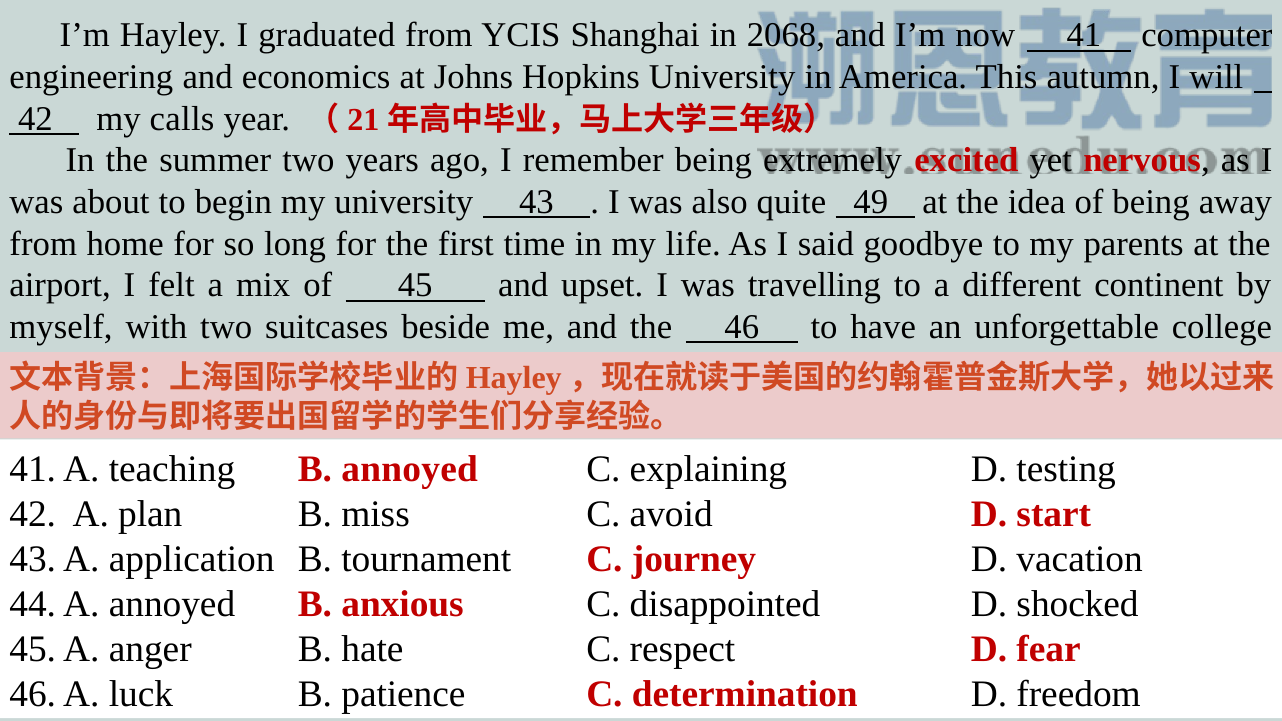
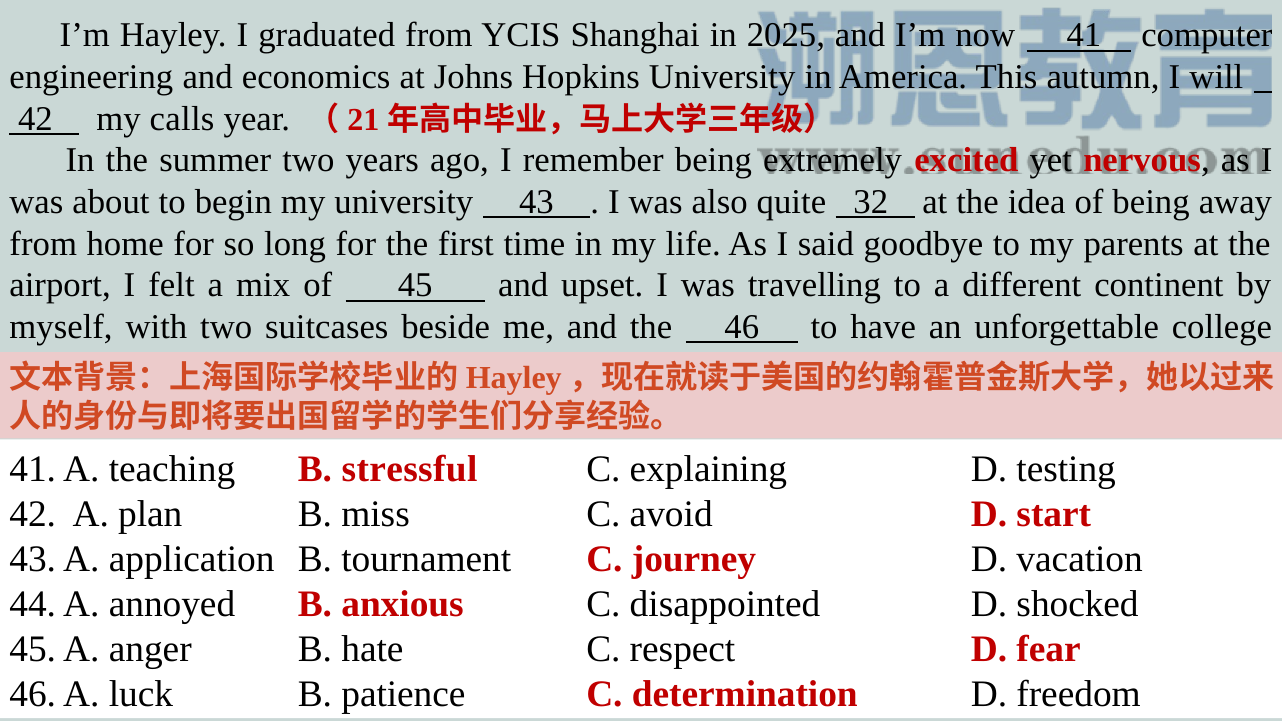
2068: 2068 -> 2025 (786, 35)
49: 49 -> 32 (871, 202)
B annoyed: annoyed -> stressful (410, 469)
